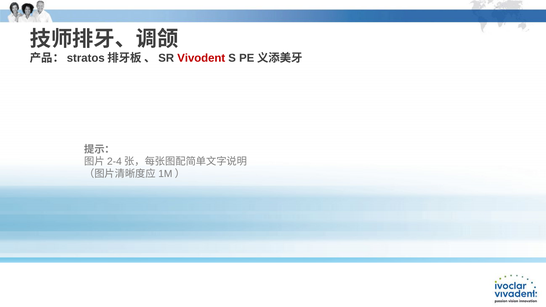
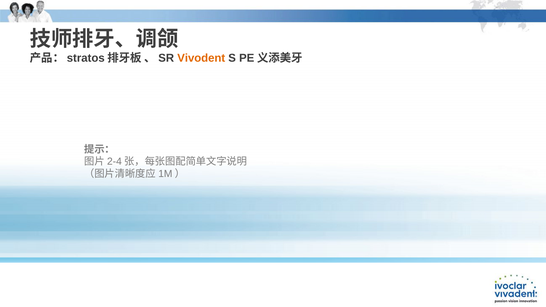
Vivodent colour: red -> orange (201, 58)
